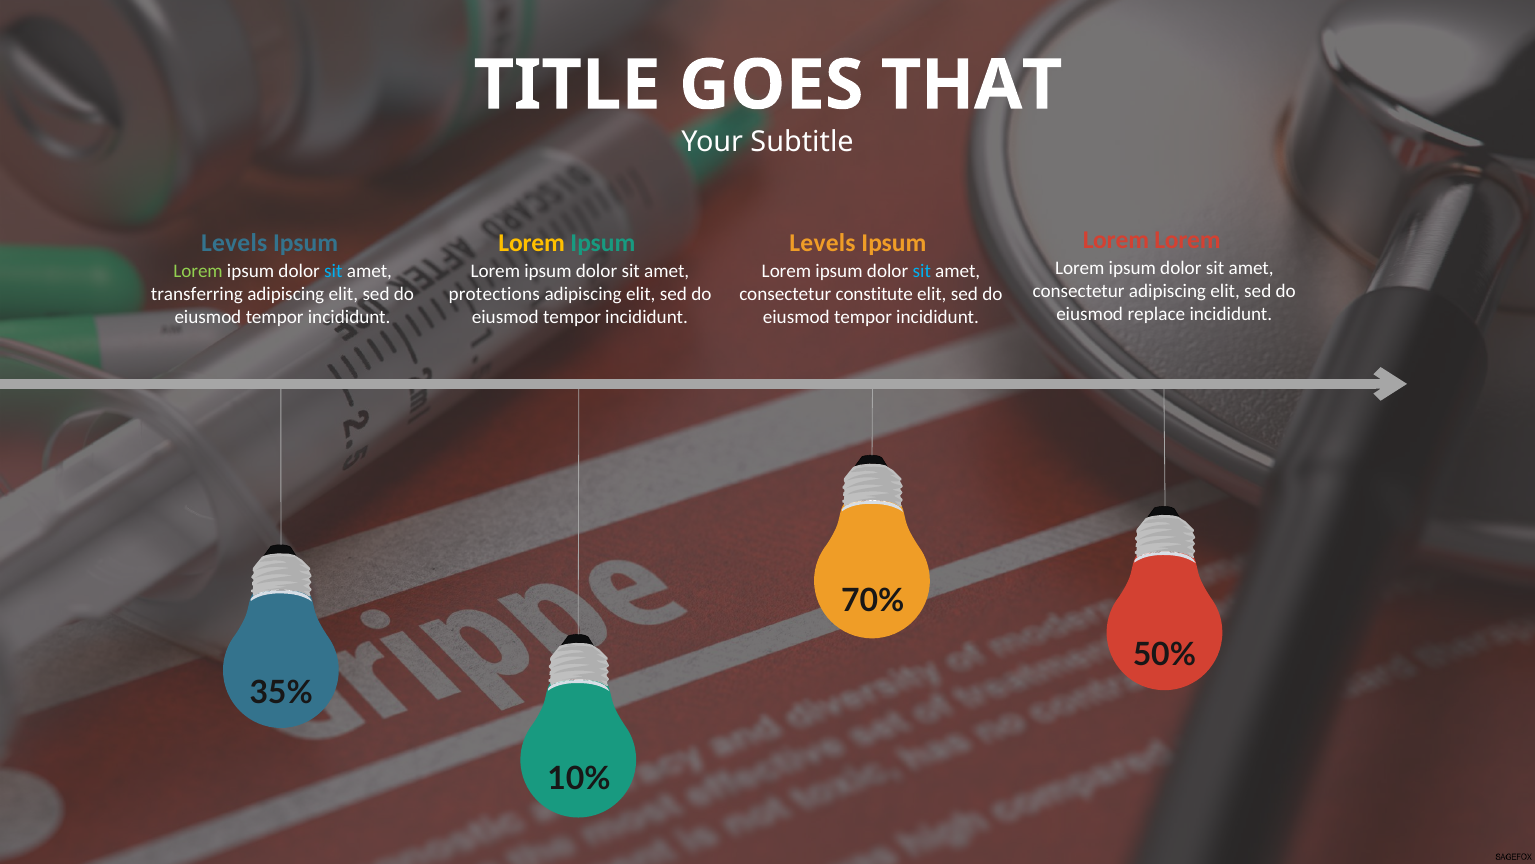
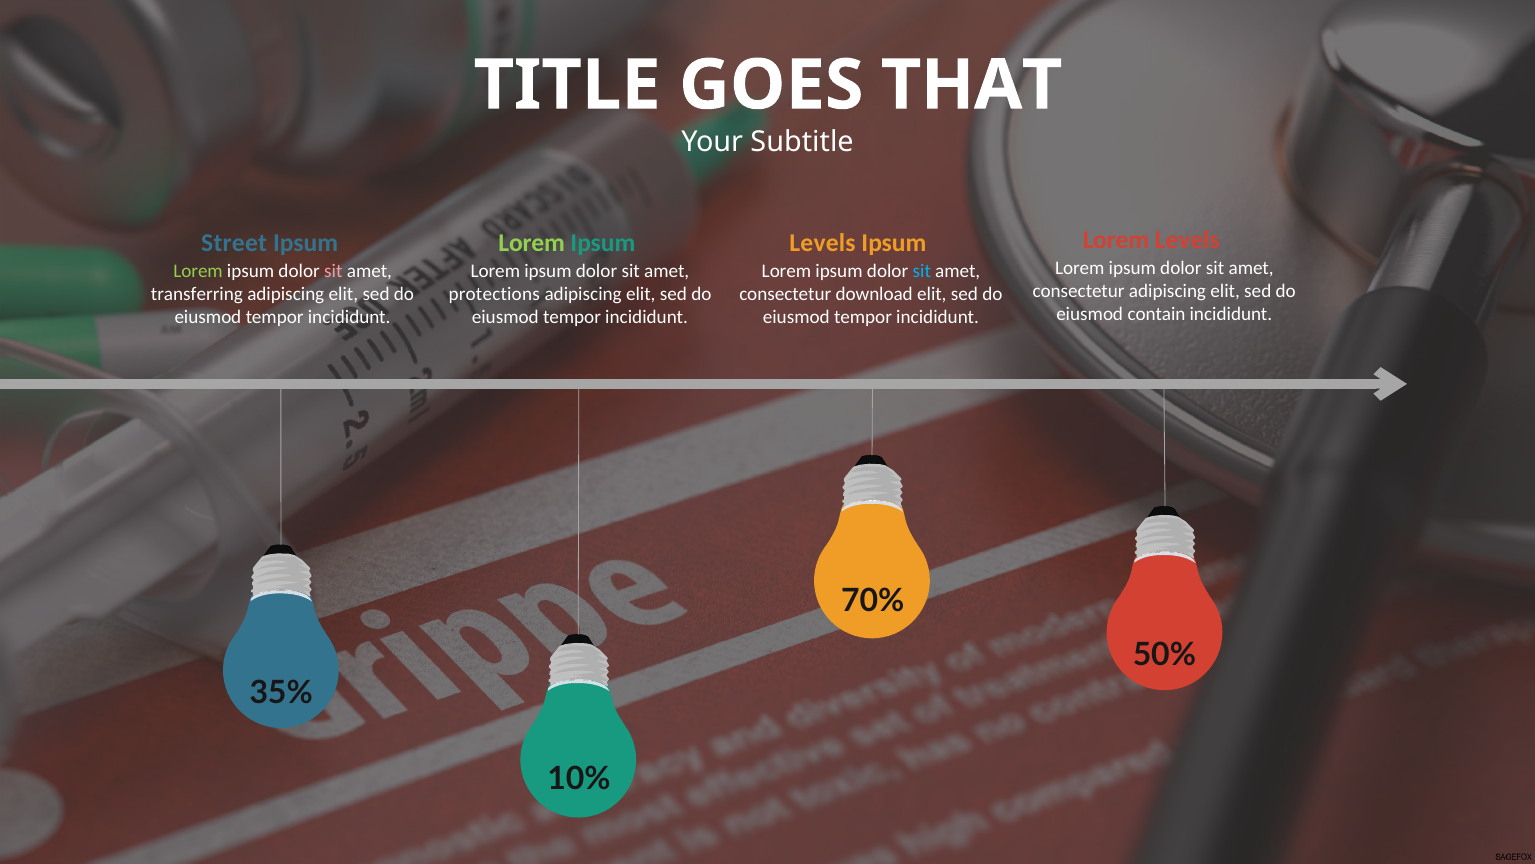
Lorem: Lorem -> Levels (1187, 240)
Lorem colour: yellow -> light green (532, 243)
Levels: Levels -> Street (234, 243)
sit colour: light blue -> pink (333, 271)
constitute: constitute -> download (874, 294)
replace: replace -> contain (1156, 314)
